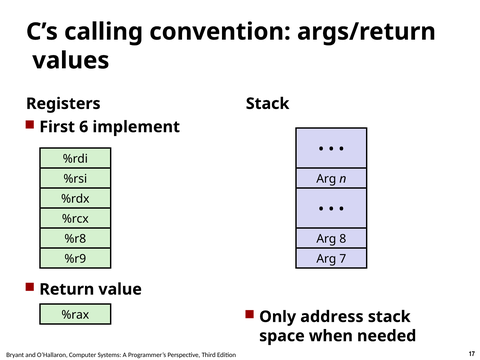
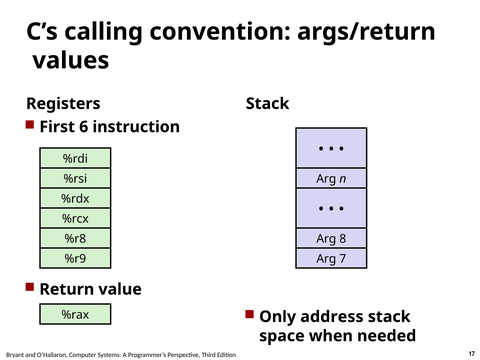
implement: implement -> instruction (136, 127)
